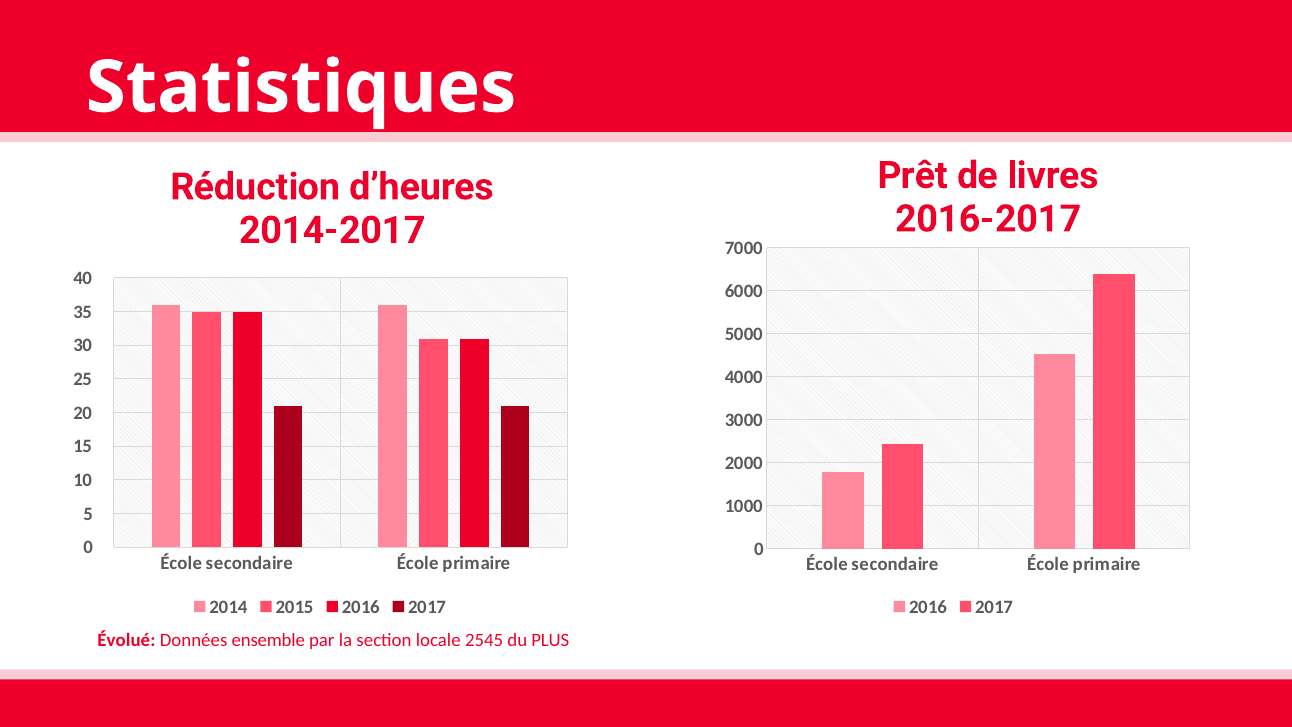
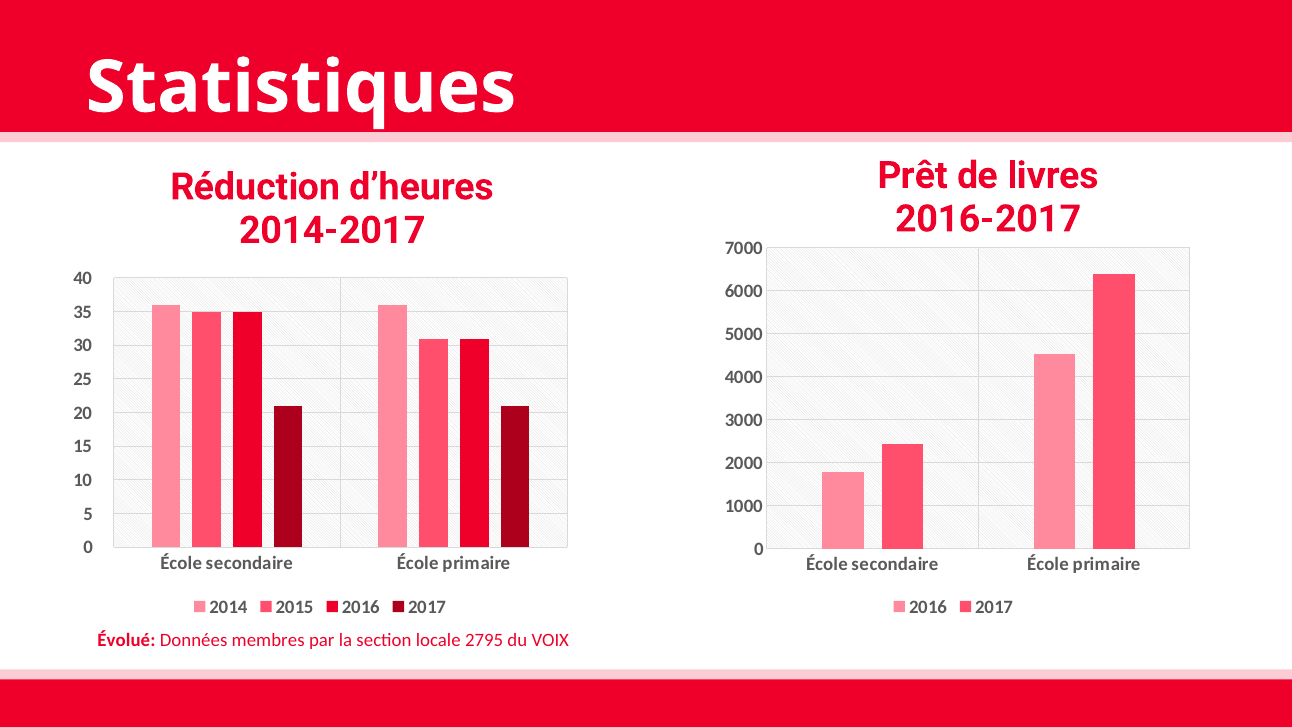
ensemble: ensemble -> membres (268, 640)
2545: 2545 -> 2795 (484, 640)
PLUS: PLUS -> VOIX (550, 640)
